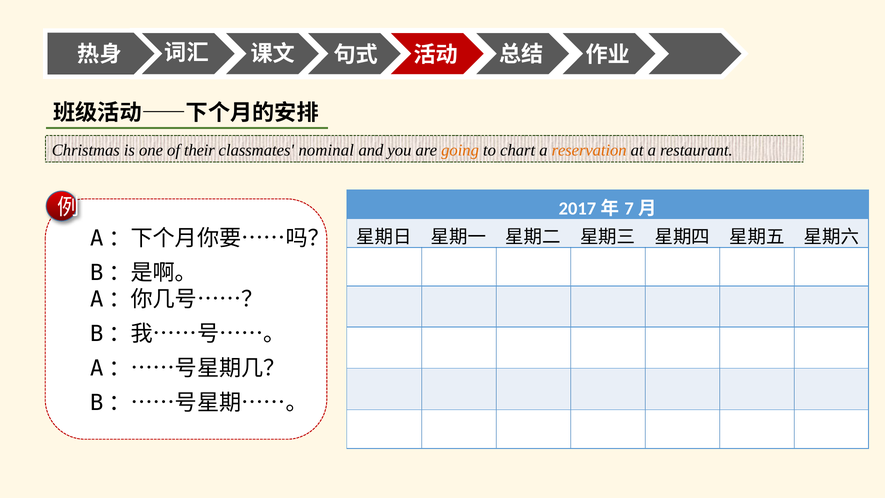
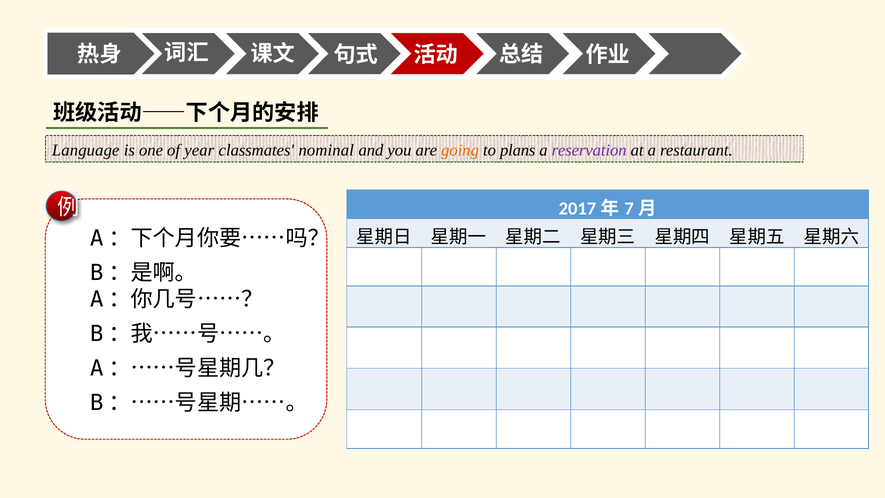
Christmas: Christmas -> Language (86, 150)
their: their -> year (199, 150)
chart: chart -> plans (518, 150)
reservation colour: orange -> purple (589, 150)
